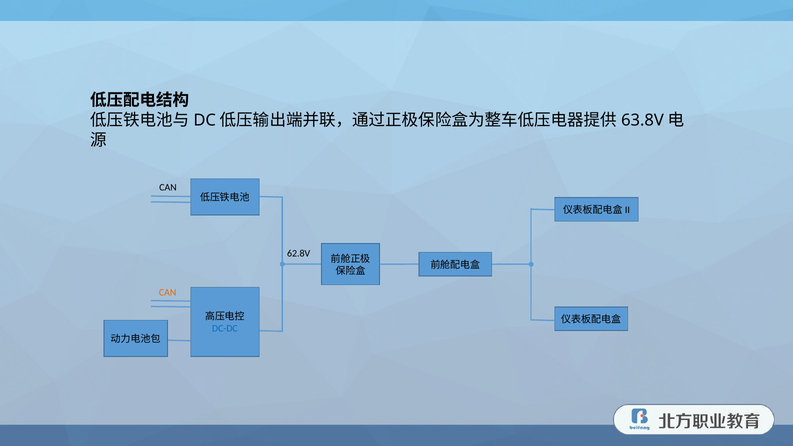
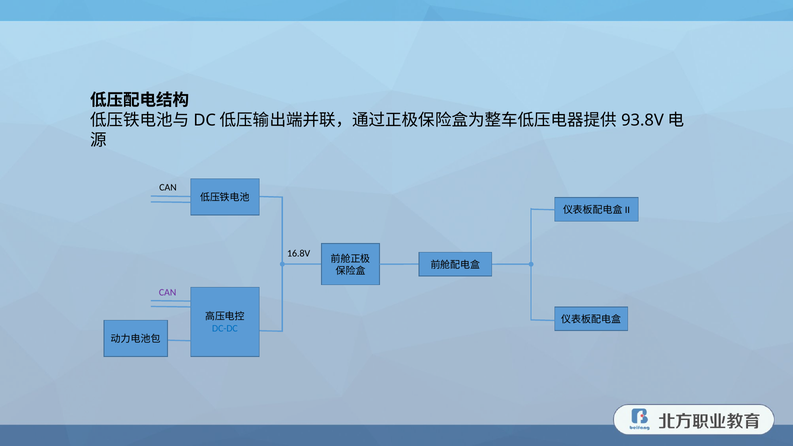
63.8V: 63.8V -> 93.8V (642, 120)
62.8V: 62.8V -> 16.8V (299, 253)
CAN colour: orange -> purple (168, 292)
